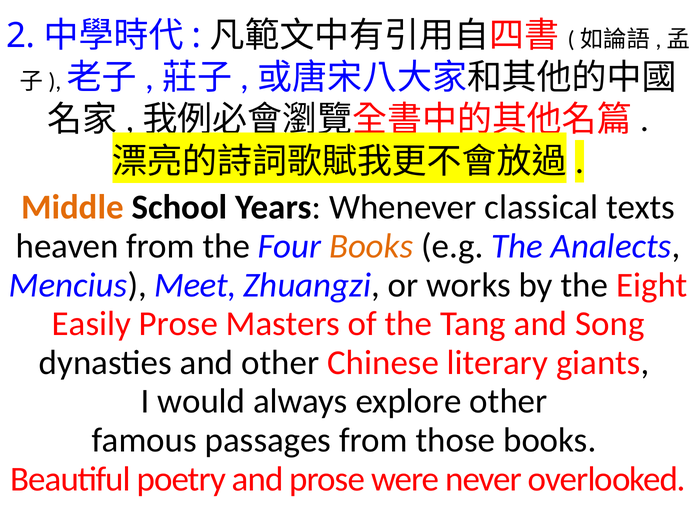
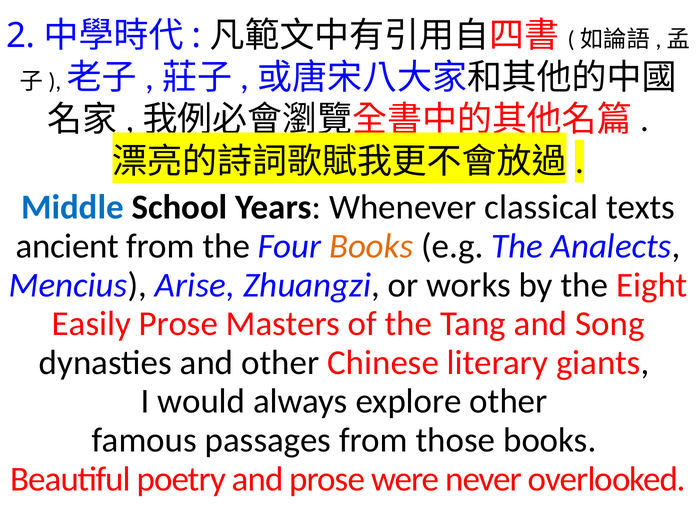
Middle colour: orange -> blue (72, 207)
heaven: heaven -> ancient (67, 246)
Meet: Meet -> Arise (195, 285)
